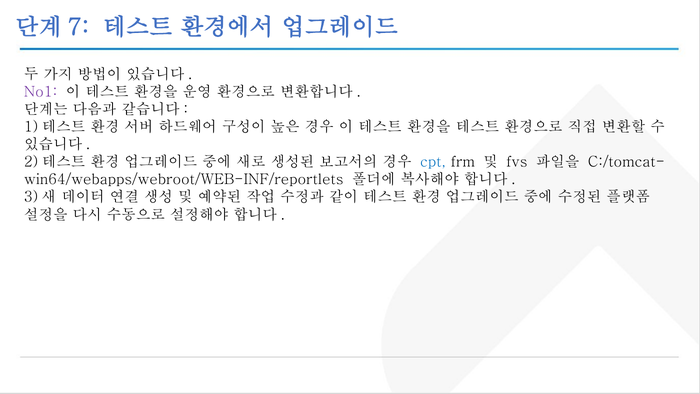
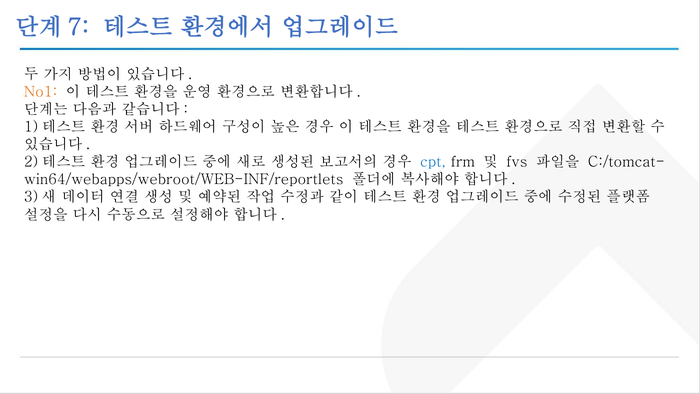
No1 colour: purple -> orange (41, 92)
